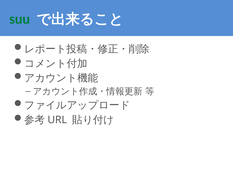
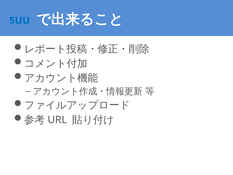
suu colour: green -> blue (20, 19)
